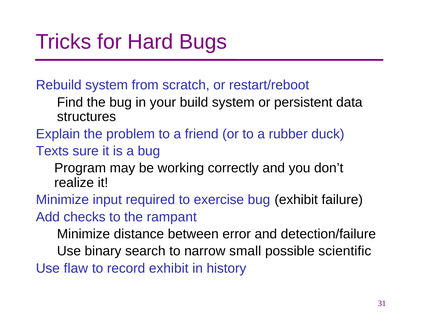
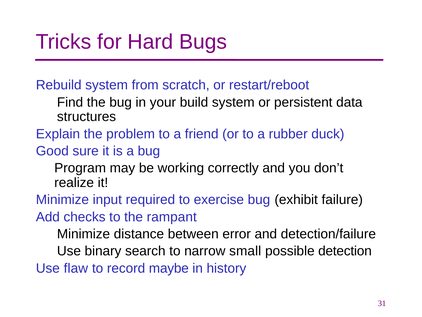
Texts: Texts -> Good (52, 151)
scientific: scientific -> detection (345, 251)
record exhibit: exhibit -> maybe (169, 268)
